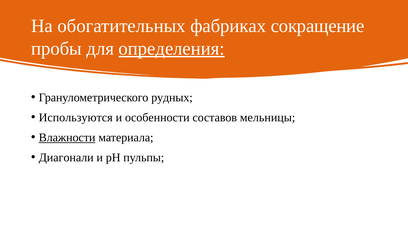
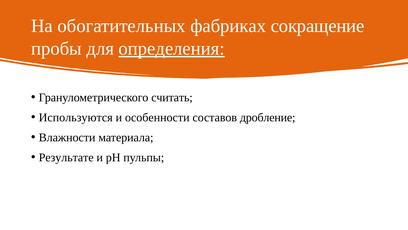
рудных: рудных -> считать (172, 97)
мельницы: мельницы -> дробление (268, 117)
Влажности underline: present -> none (67, 137)
Диагонали: Диагонали -> Результате (66, 157)
